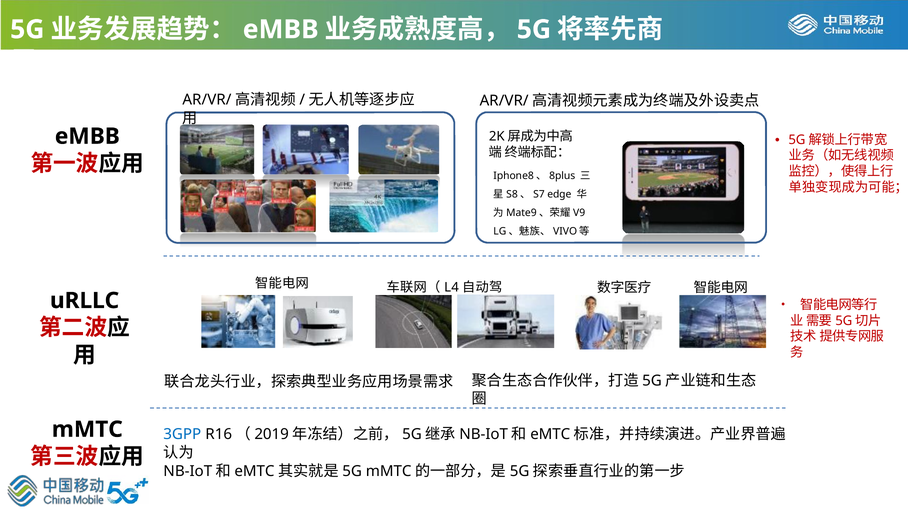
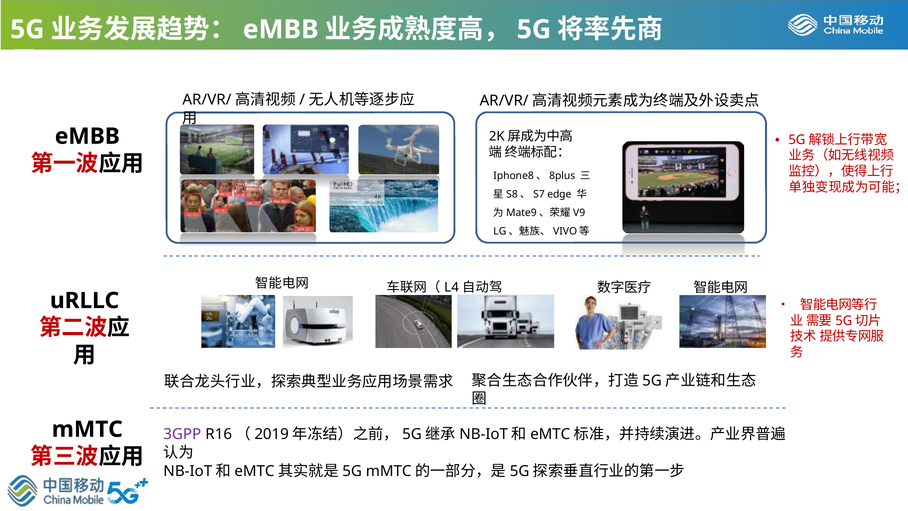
3GPP colour: blue -> purple (182, 434)
